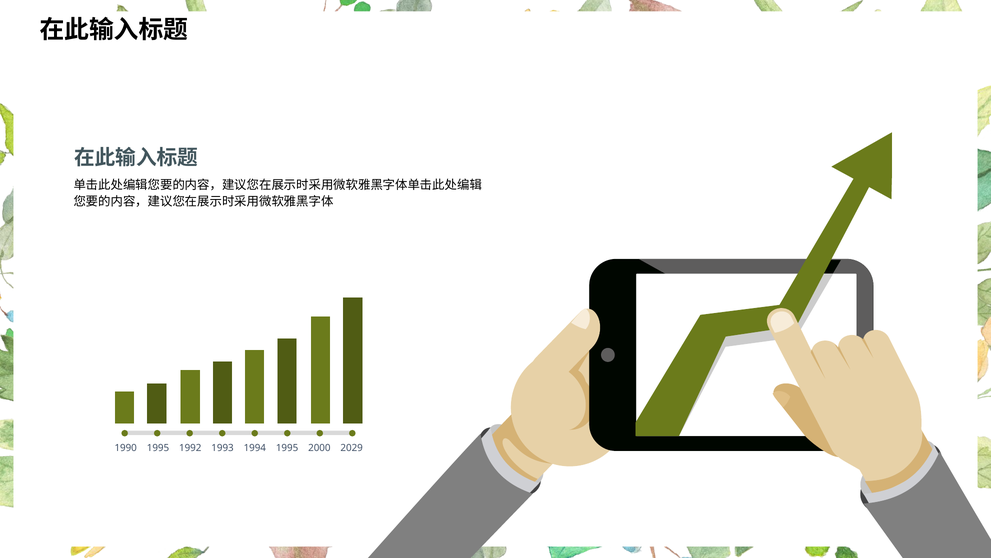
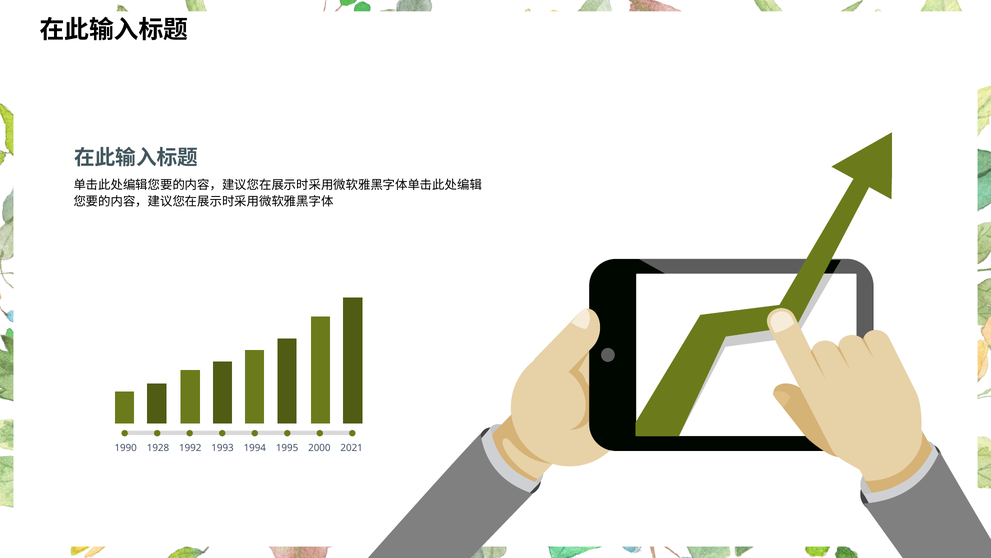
1995: 1995 -> 1928 (158, 447)
2029: 2029 -> 2021 (352, 447)
